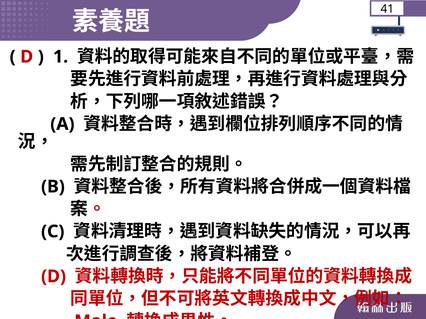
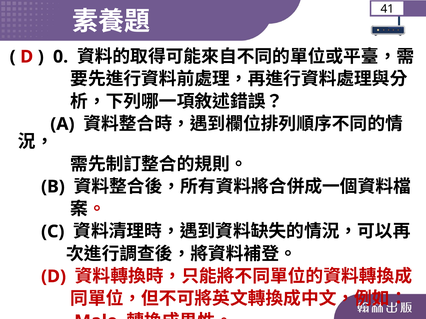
1: 1 -> 0 (61, 57)
